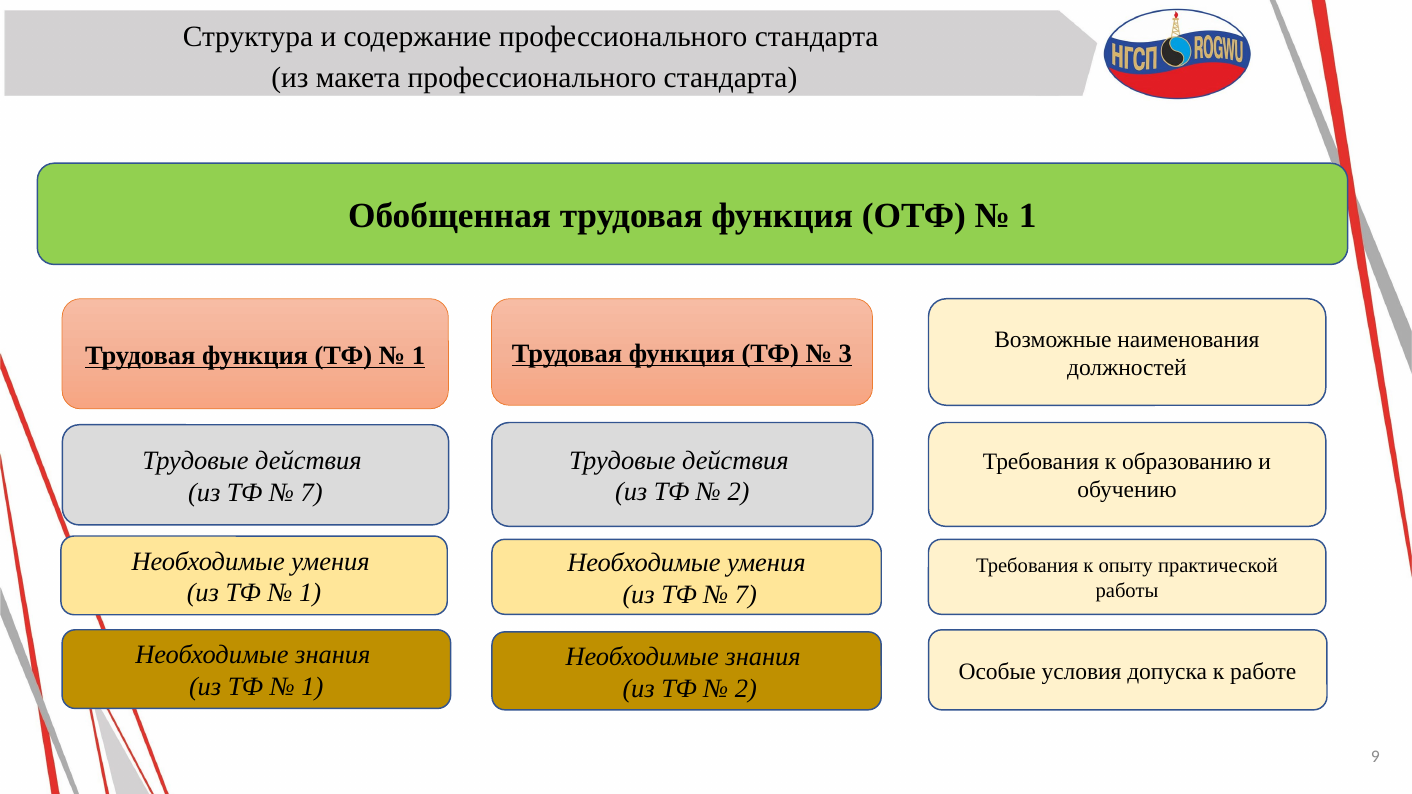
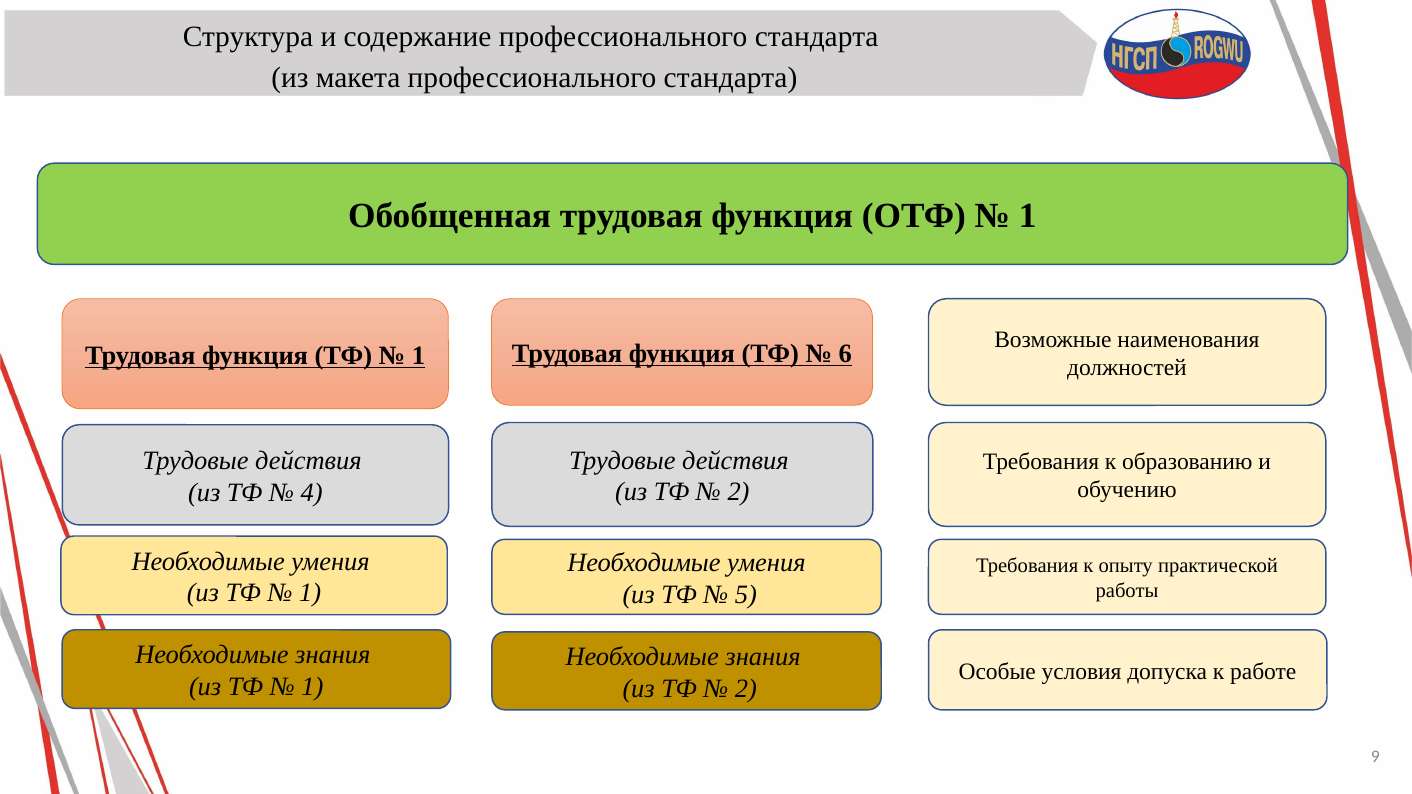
3: 3 -> 6 (845, 354)
7: 7 -> 4 (312, 493)
7: 7 -> 5 (746, 595)
